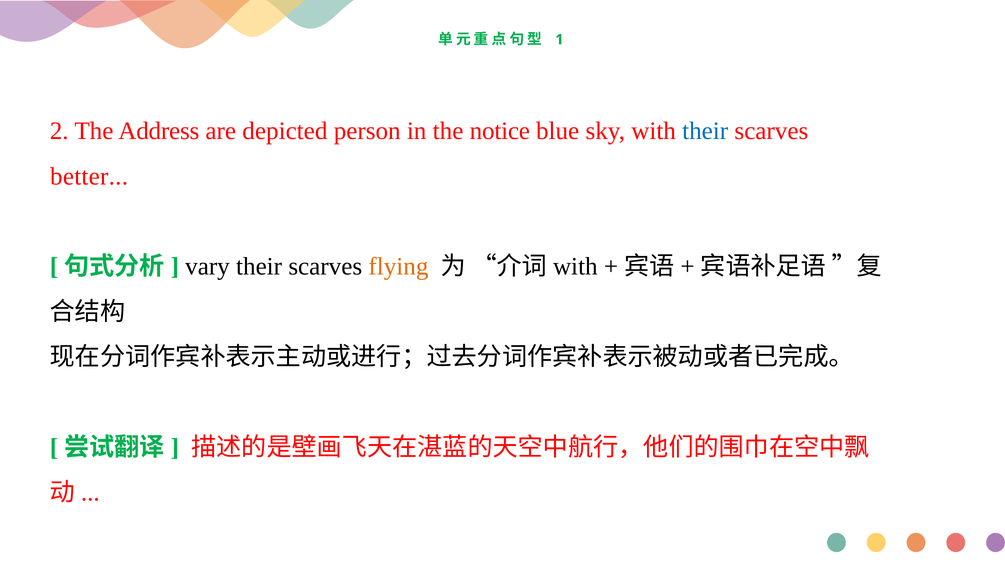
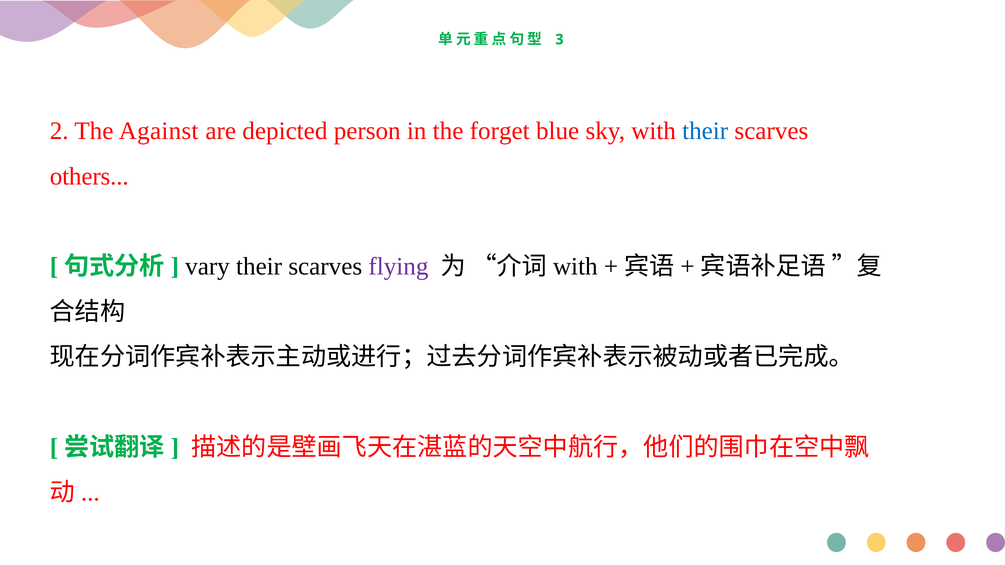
1: 1 -> 3 (559, 40)
Address: Address -> Against (159, 131)
notice: notice -> forget (500, 131)
better: better -> others (89, 176)
flying colour: orange -> purple (398, 267)
